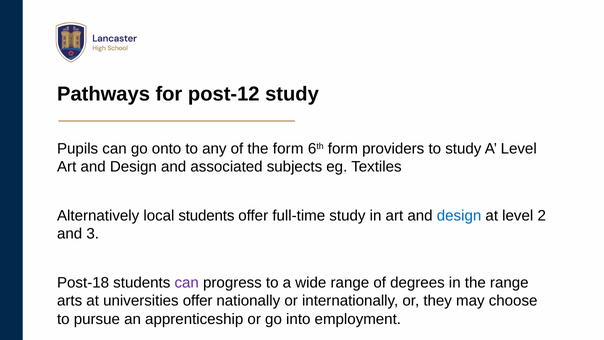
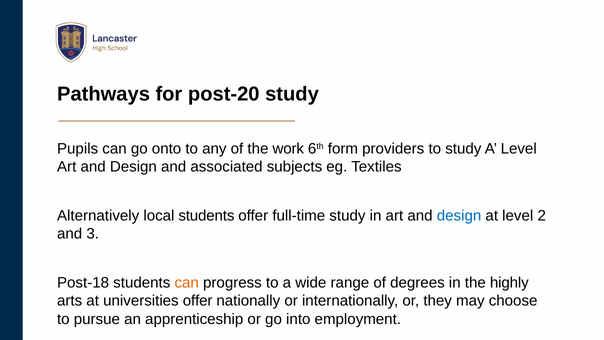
post-12: post-12 -> post-20 (224, 94)
the form: form -> work (288, 149)
can colour: purple -> orange (187, 283)
the range: range -> highly (509, 283)
